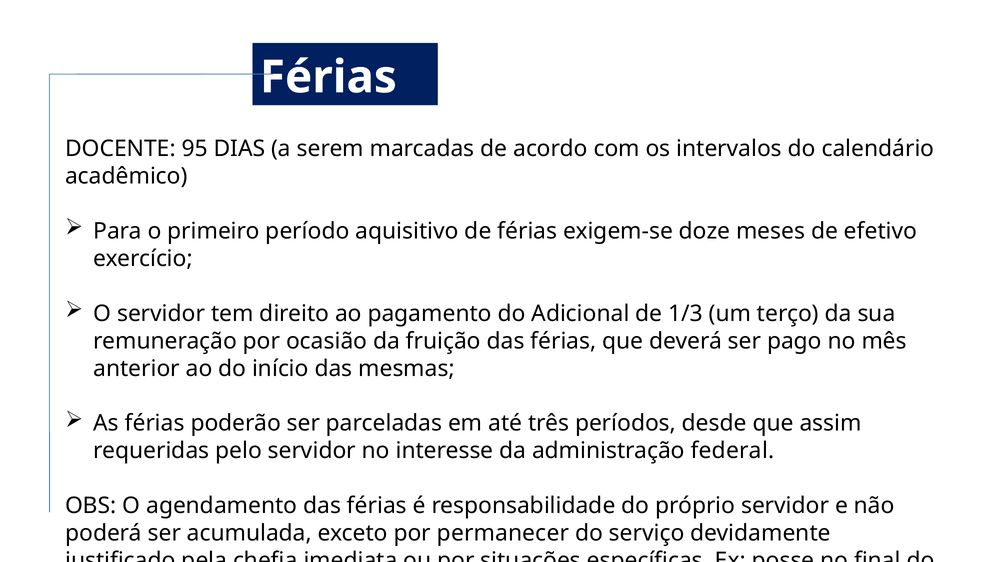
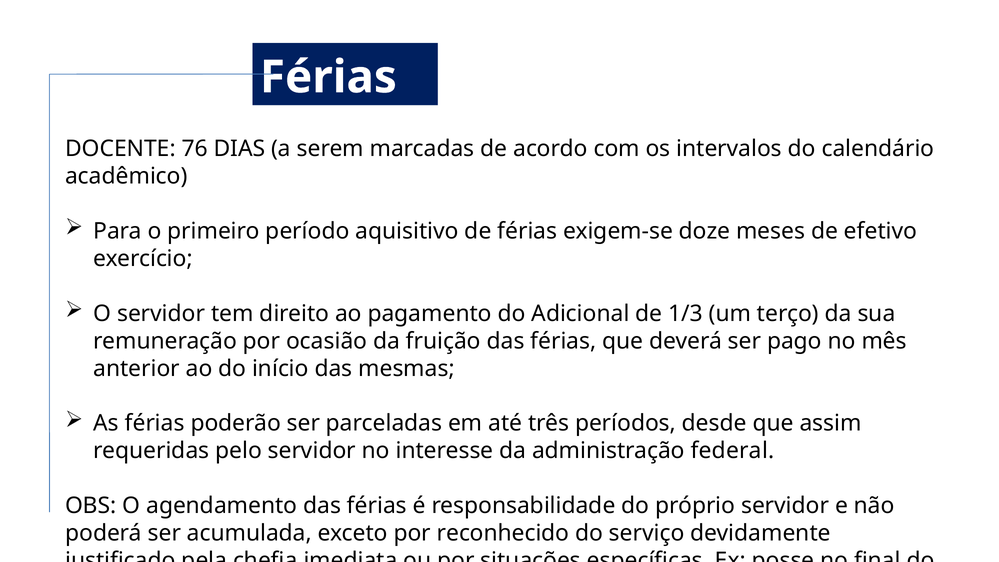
95: 95 -> 76 (195, 149)
permanecer: permanecer -> reconhecido (503, 533)
